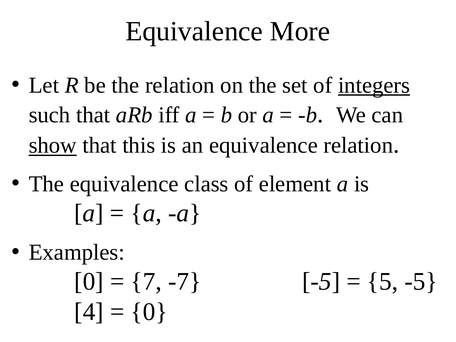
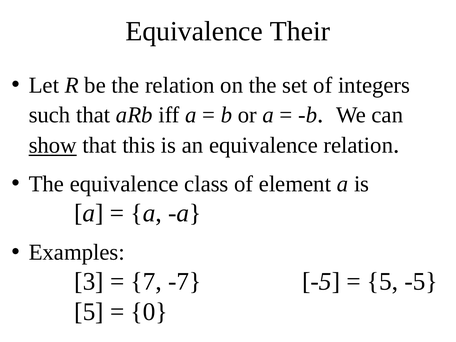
More: More -> Their (300, 31)
integers underline: present -> none (374, 85)
0: 0 -> 3 (89, 281)
4: 4 -> 5 (89, 312)
